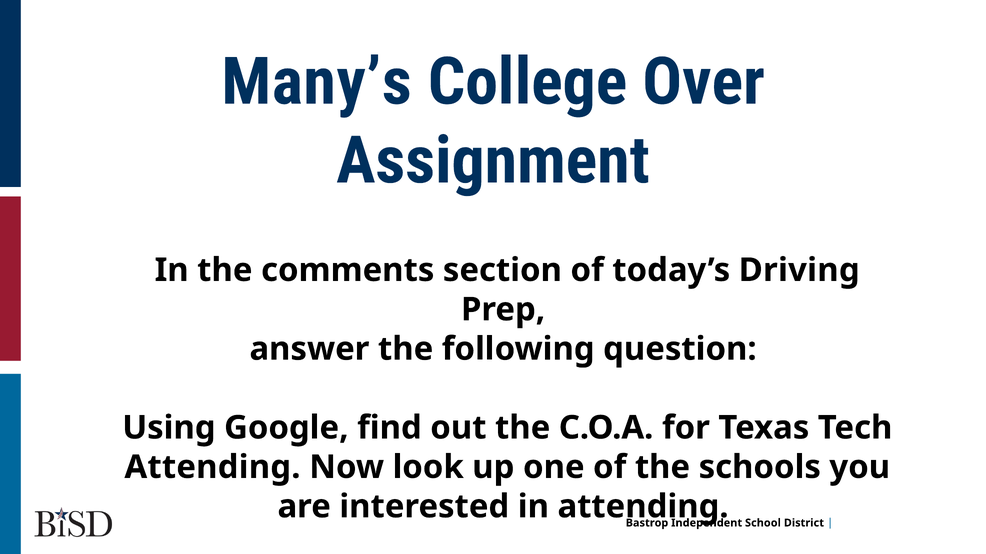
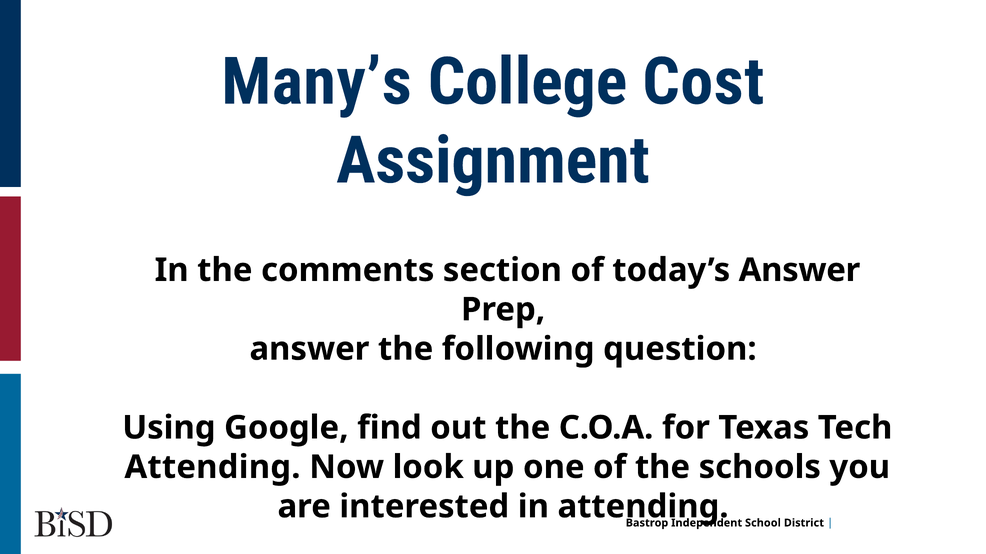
Over: Over -> Cost (703, 82)
today’s Driving: Driving -> Answer (799, 270)
